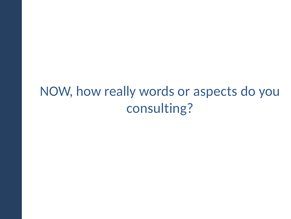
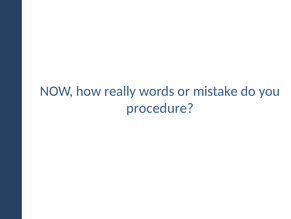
aspects: aspects -> mistake (215, 91)
consulting: consulting -> procedure (160, 108)
